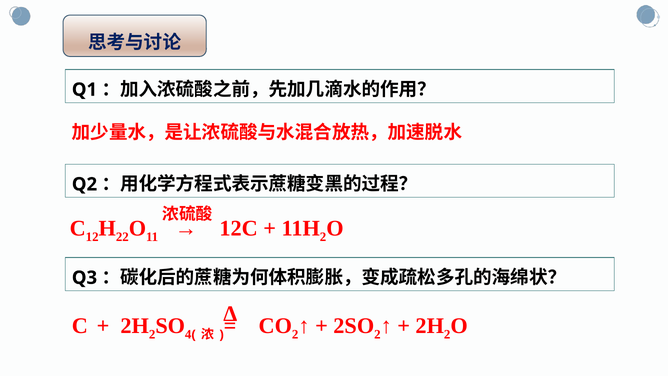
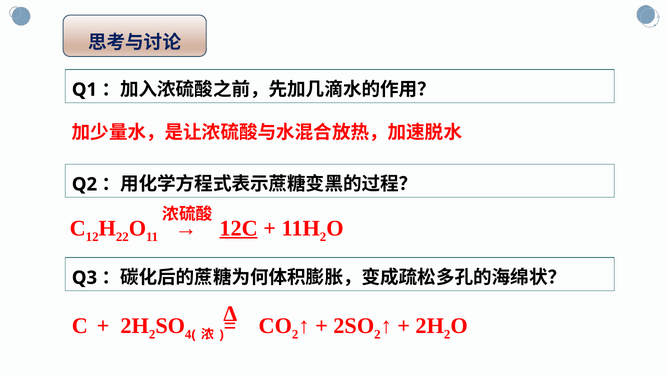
12C underline: none -> present (239, 228)
